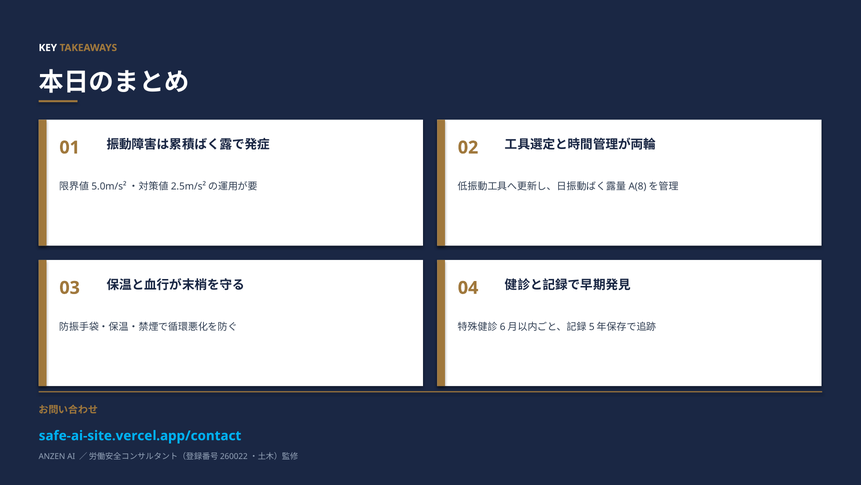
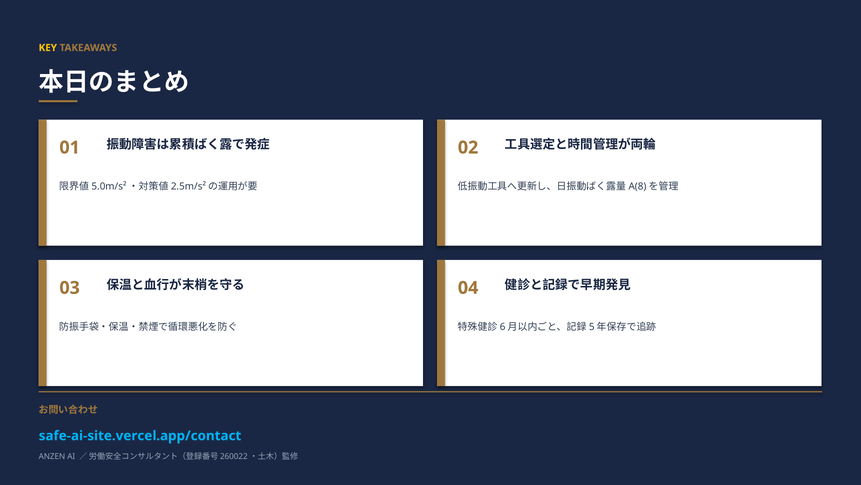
KEY colour: white -> yellow (48, 48)
